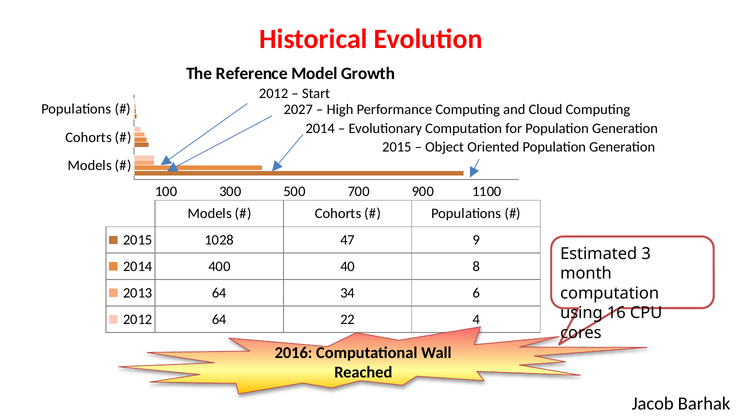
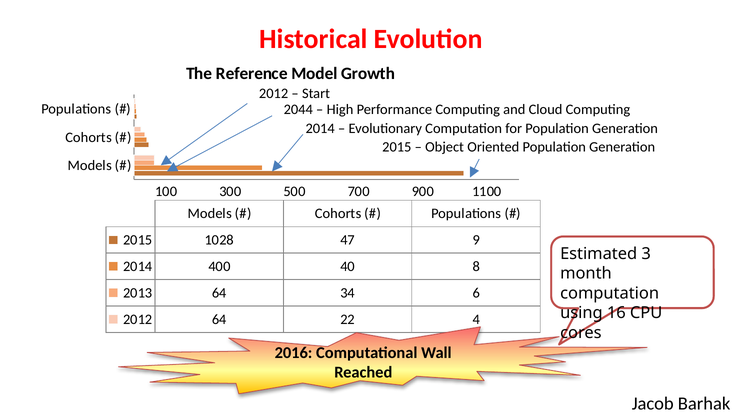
2027: 2027 -> 2044 (298, 110)
